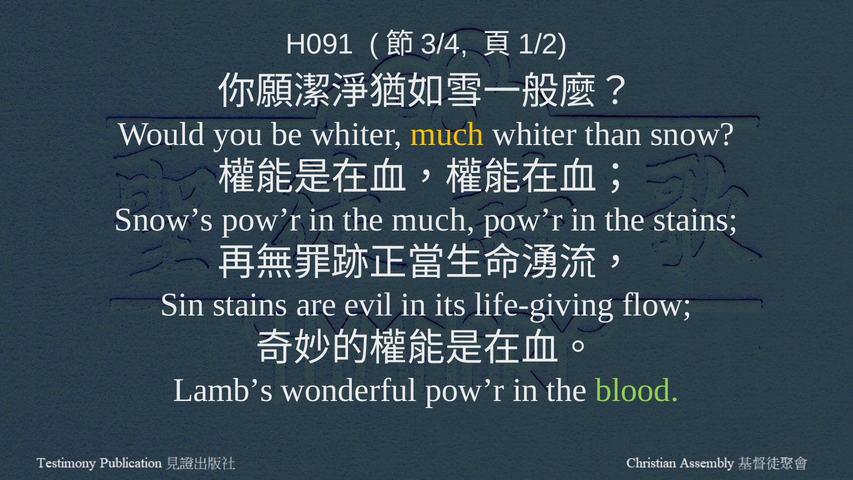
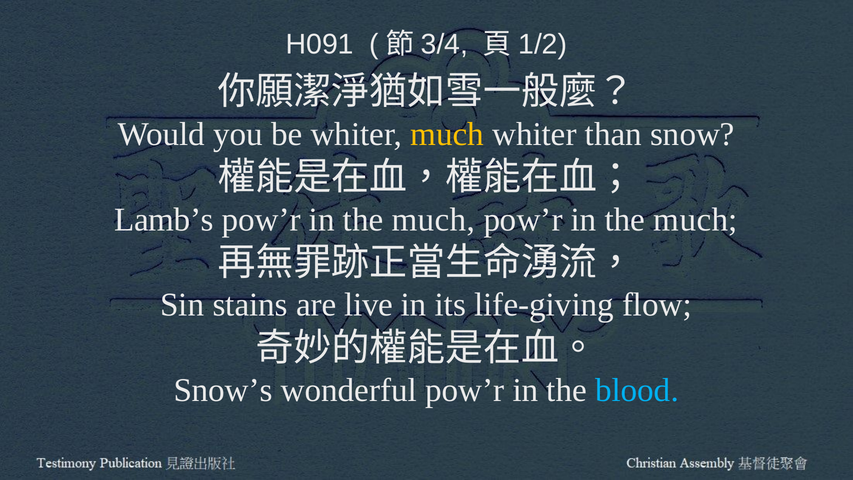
Snow’s: Snow’s -> Lamb’s (164, 220)
stains: stains -> much (696, 220)
evil: evil -> live (369, 305)
Lamb’s: Lamb’s -> Snow’s (223, 390)
blood colour: light green -> light blue (637, 390)
